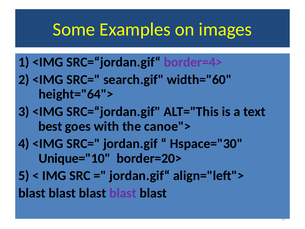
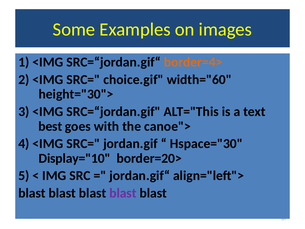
border=4> colour: purple -> orange (193, 62)
search.gif: search.gif -> choice.gif (133, 80)
height="64">: height="64"> -> height="30"> (76, 94)
Unique="10: Unique="10 -> Display="10 (75, 158)
